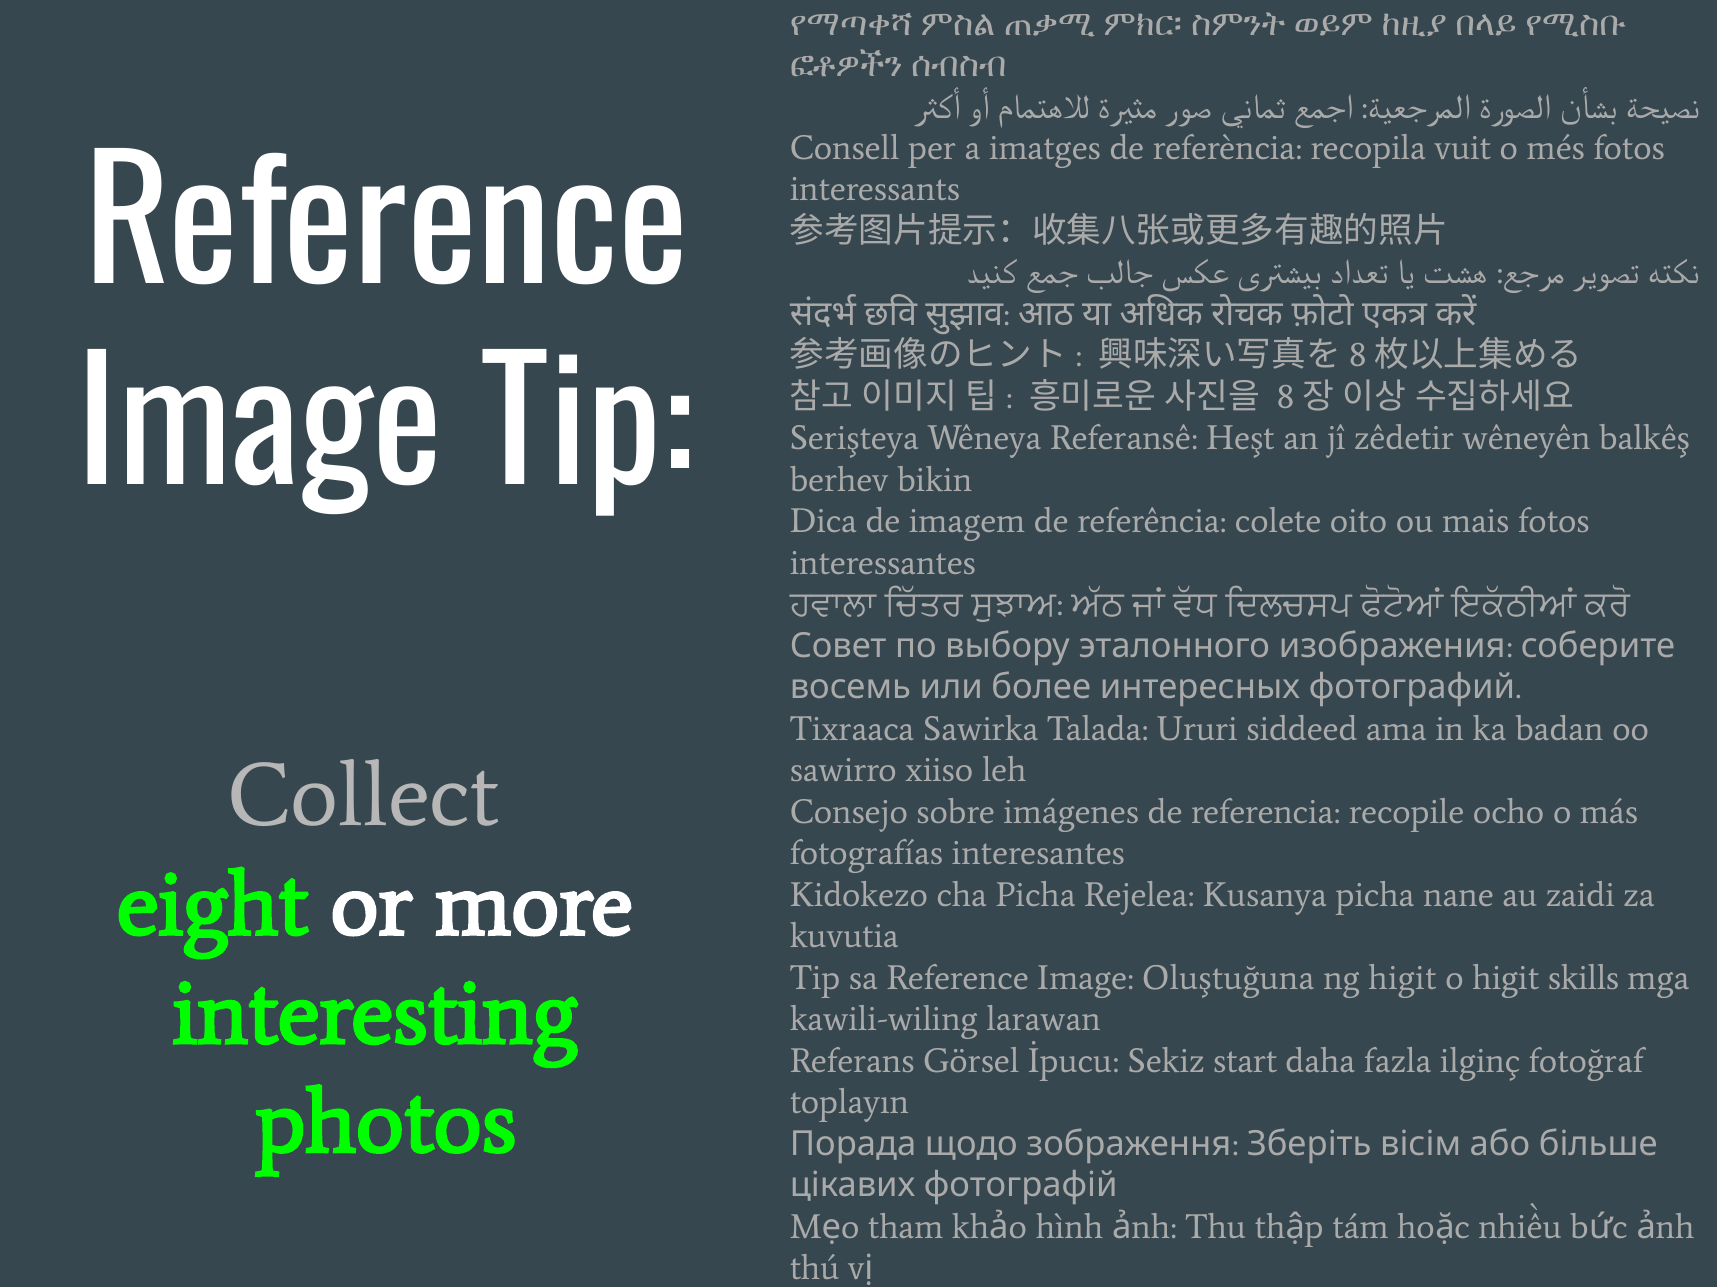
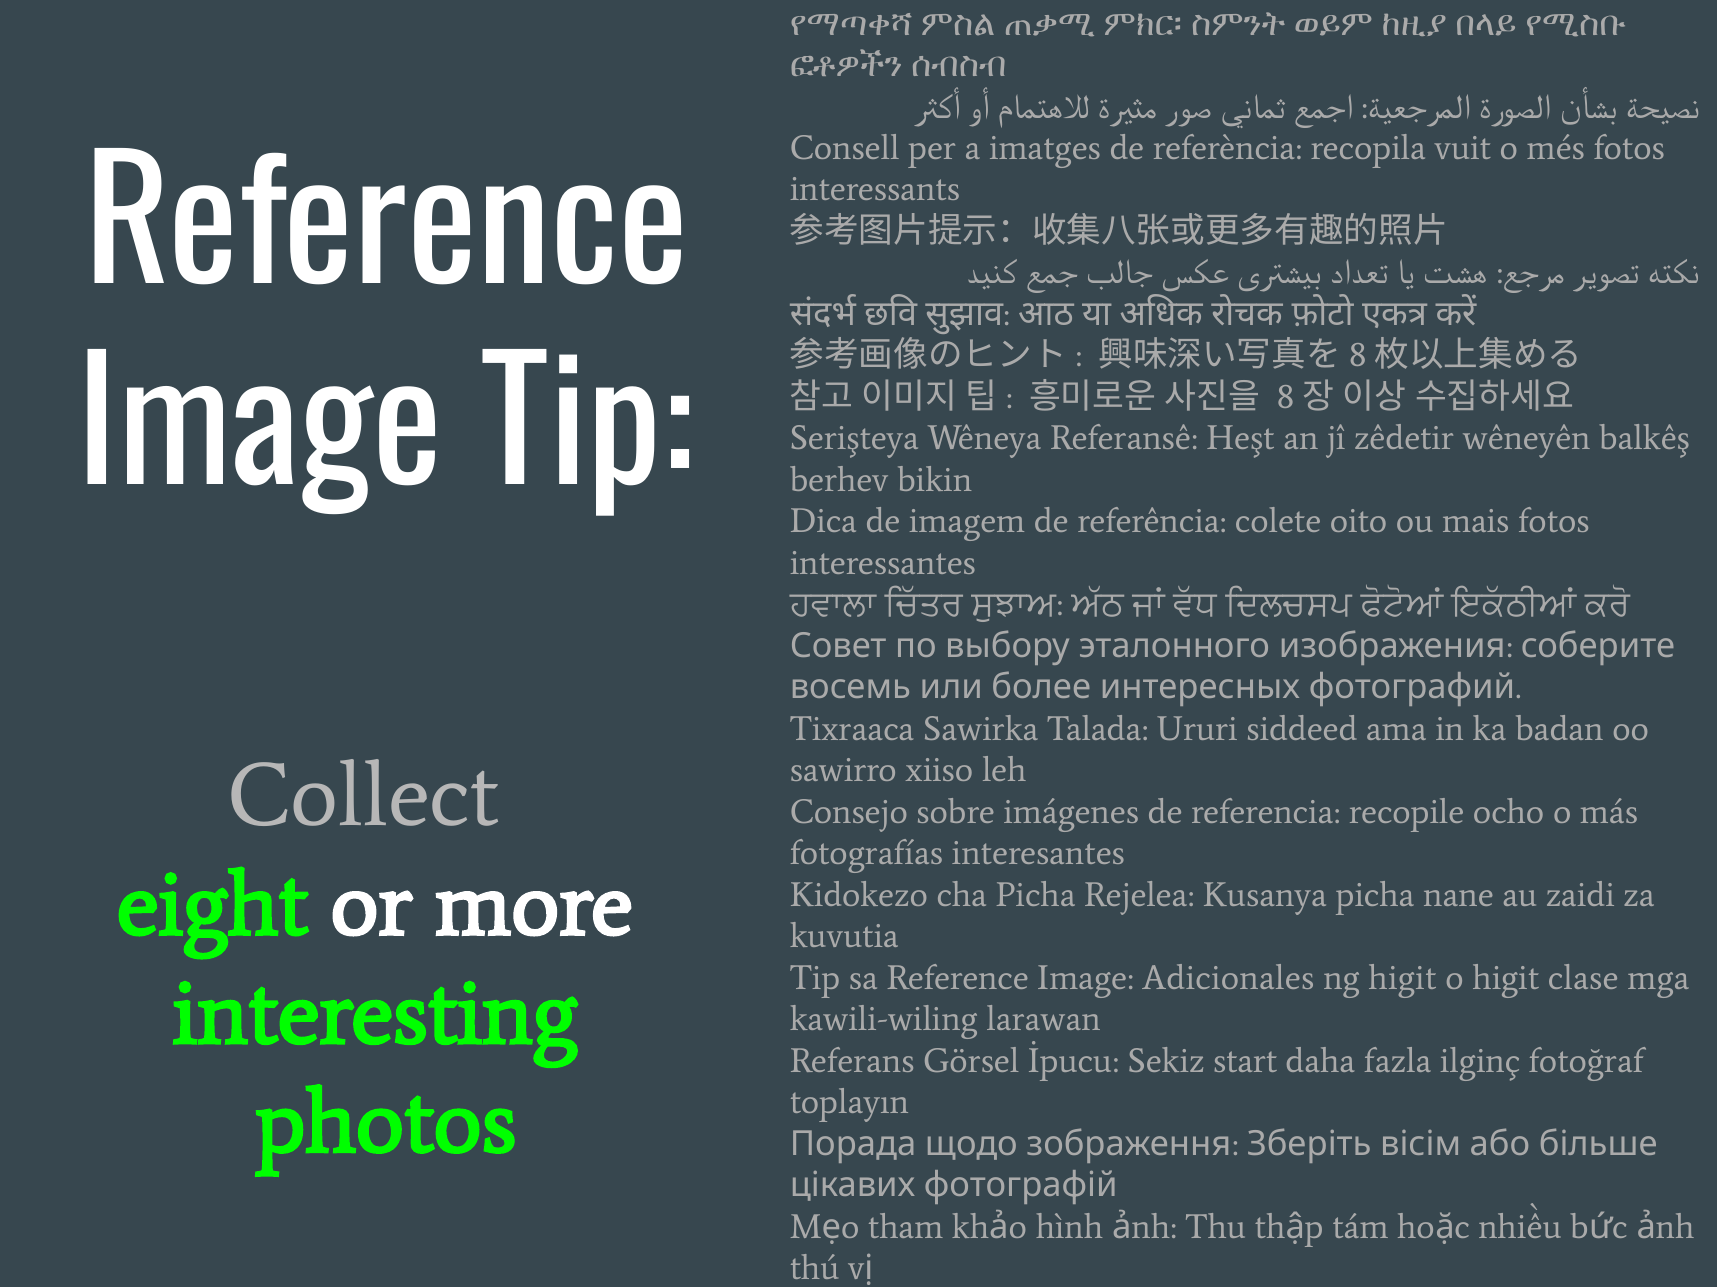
Oluştuğuna: Oluştuğuna -> Adicionales (1228, 978)
skills: skills -> clase (1583, 978)
